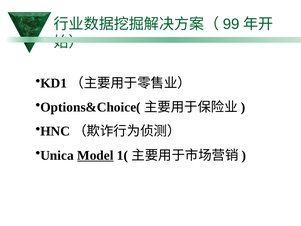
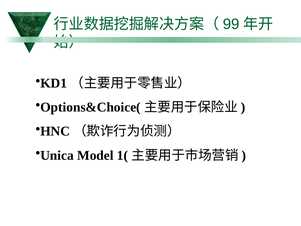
Model underline: present -> none (95, 155)
